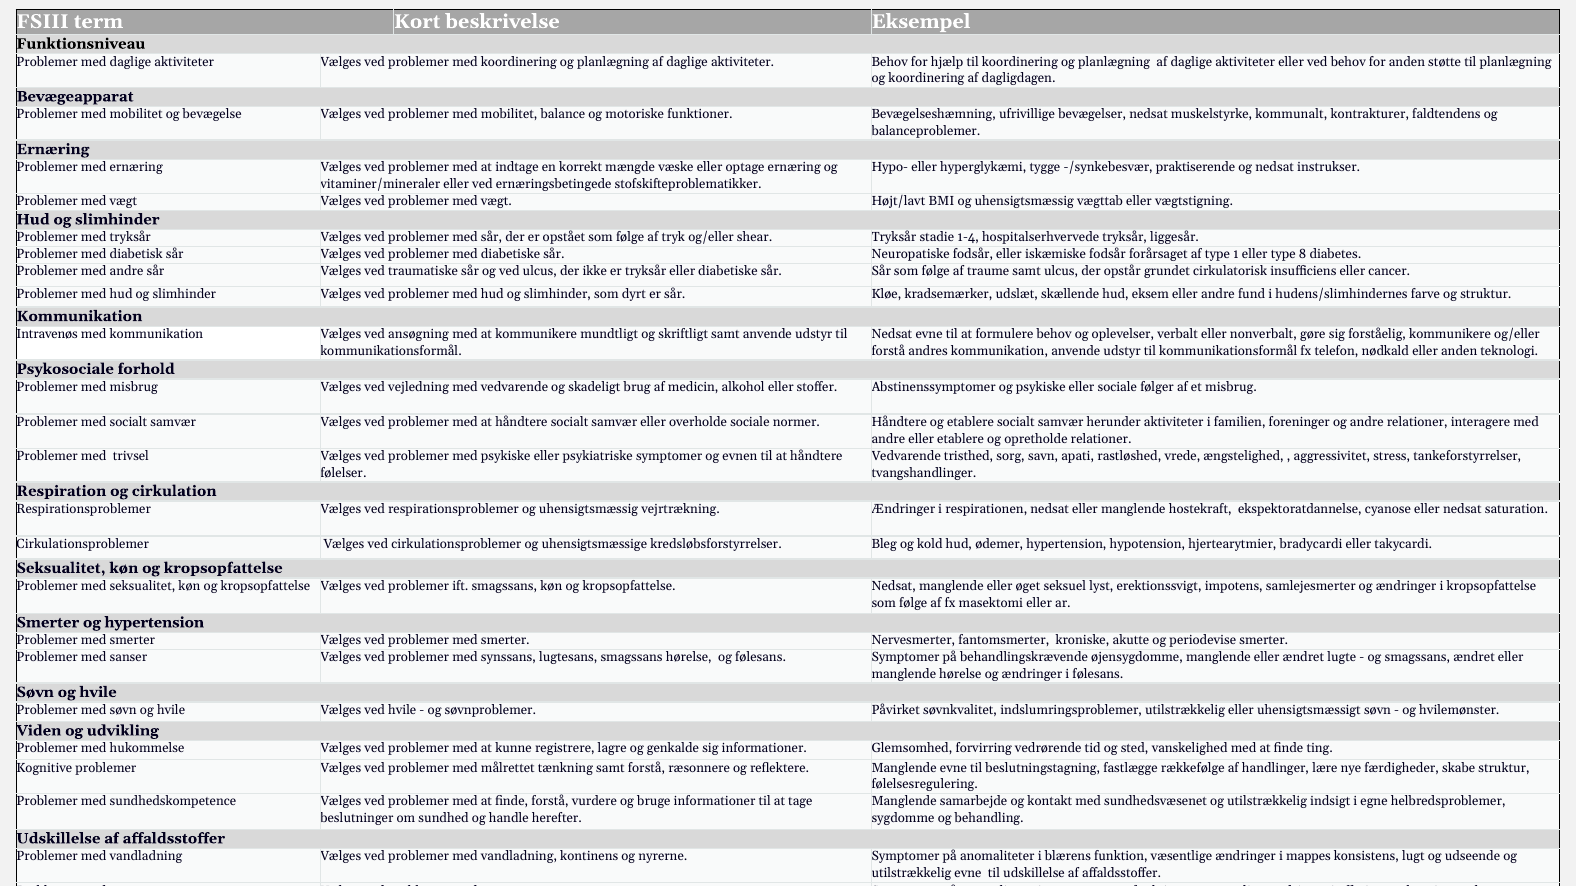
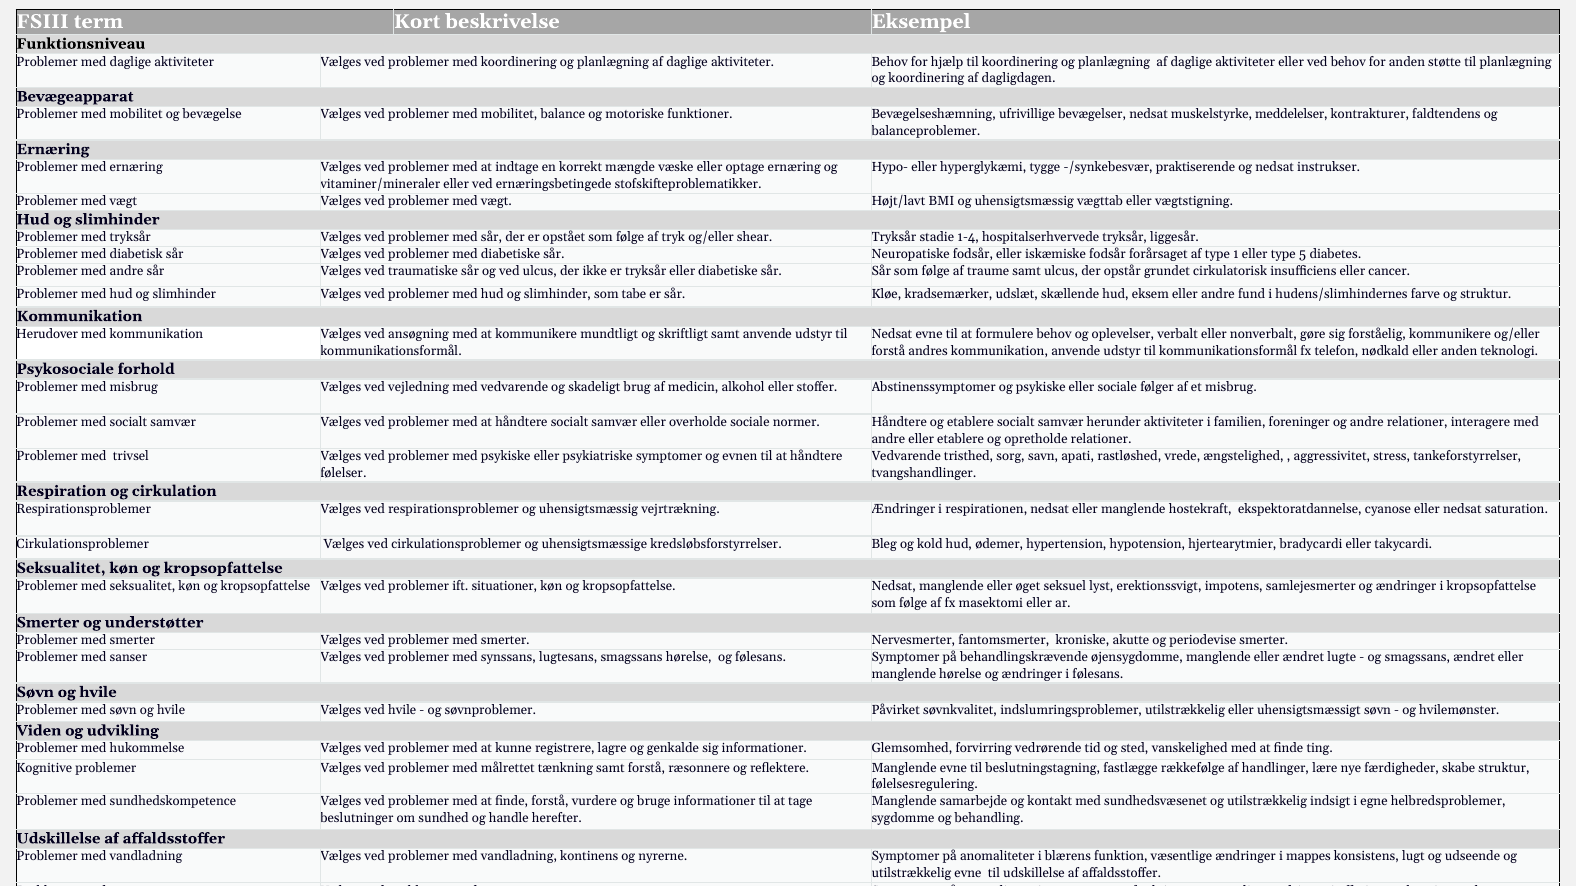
kommunalt: kommunalt -> meddelelser (1291, 115)
8: 8 -> 5 (1303, 255)
dyrt: dyrt -> tabe (634, 294)
Intravenøs: Intravenøs -> Herudover (47, 334)
ift smagssans: smagssans -> situationer (504, 586)
og hypertension: hypertension -> understøtter (154, 623)
